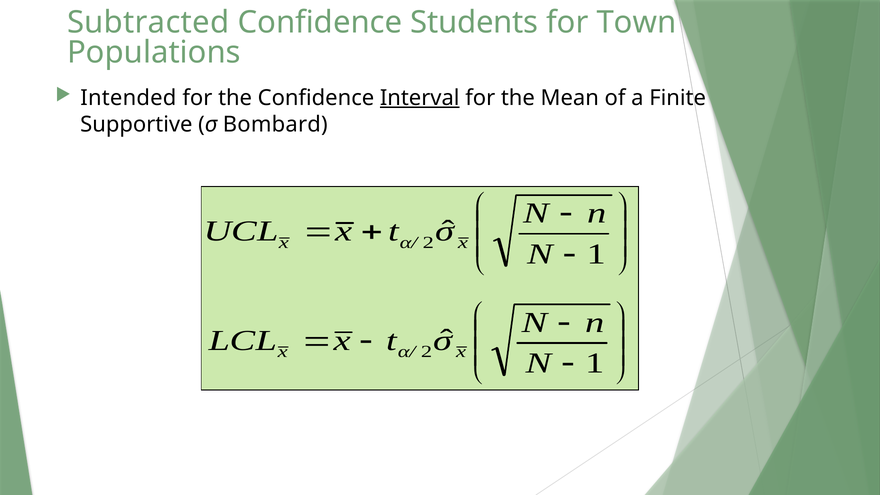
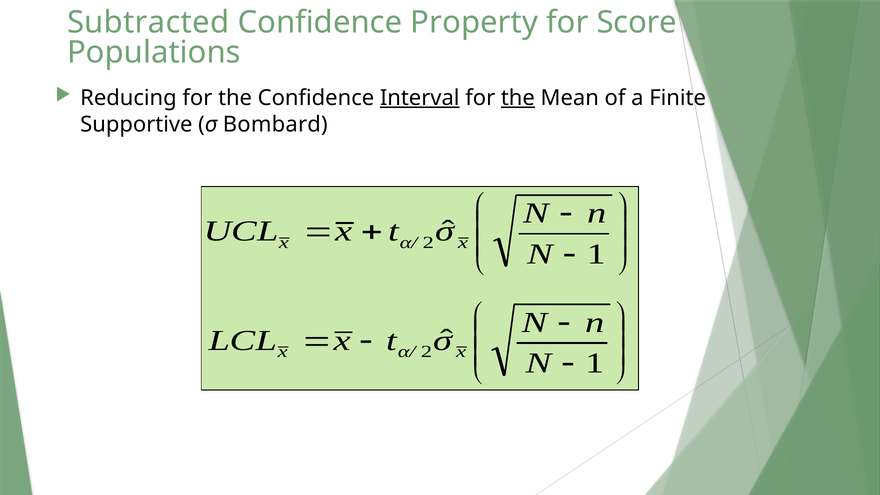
Students: Students -> Property (474, 22)
Town: Town -> Score (637, 22)
Intended: Intended -> Reducing (128, 98)
the underline: none -> present (518, 98)
